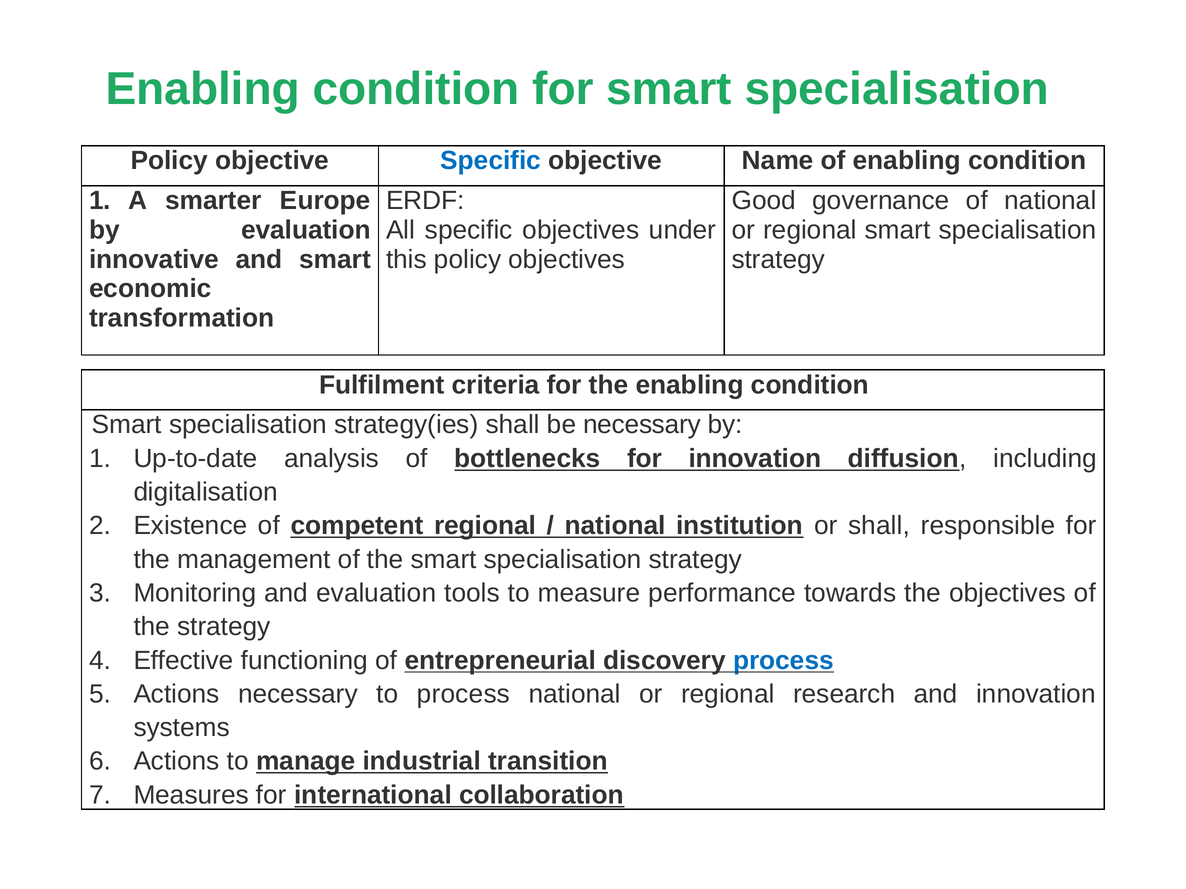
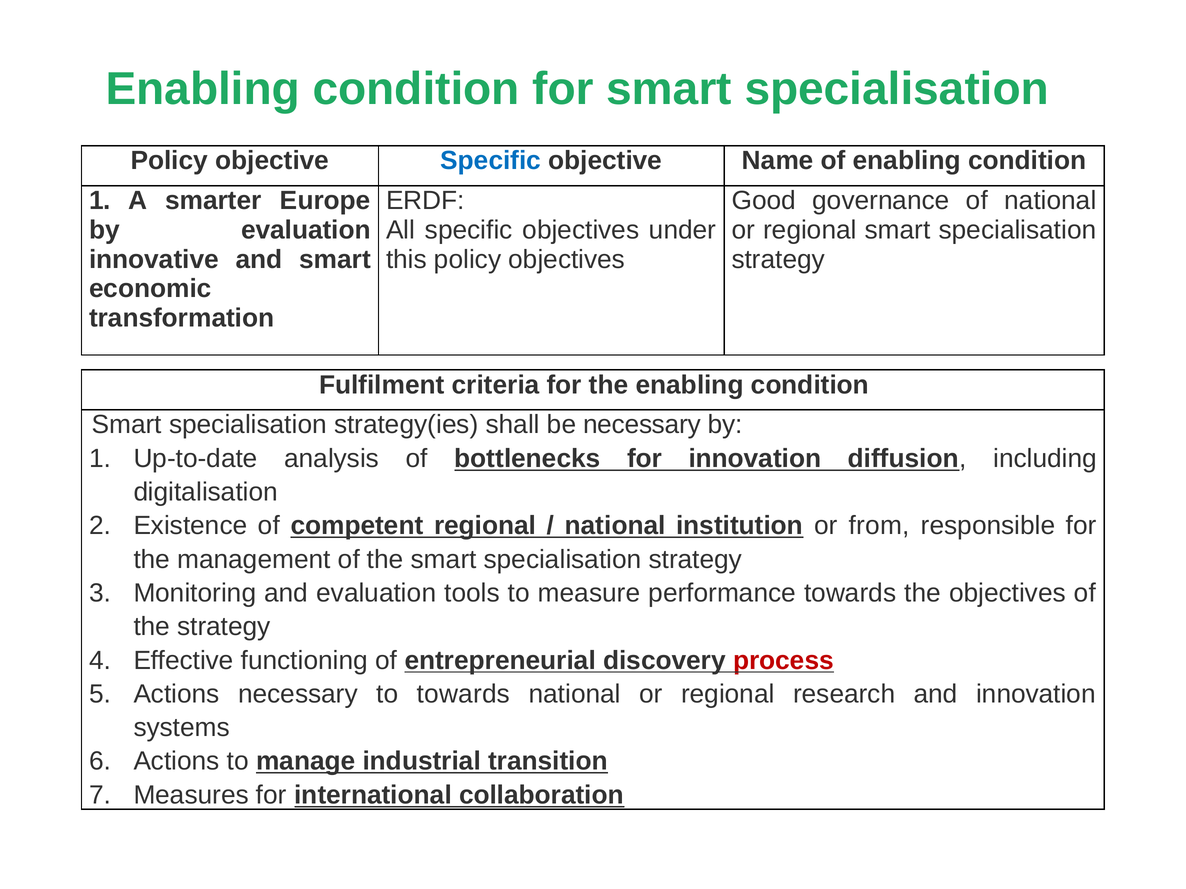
or shall: shall -> from (879, 526)
process colour: blue -> red (783, 661)
to process: process -> towards (463, 694)
